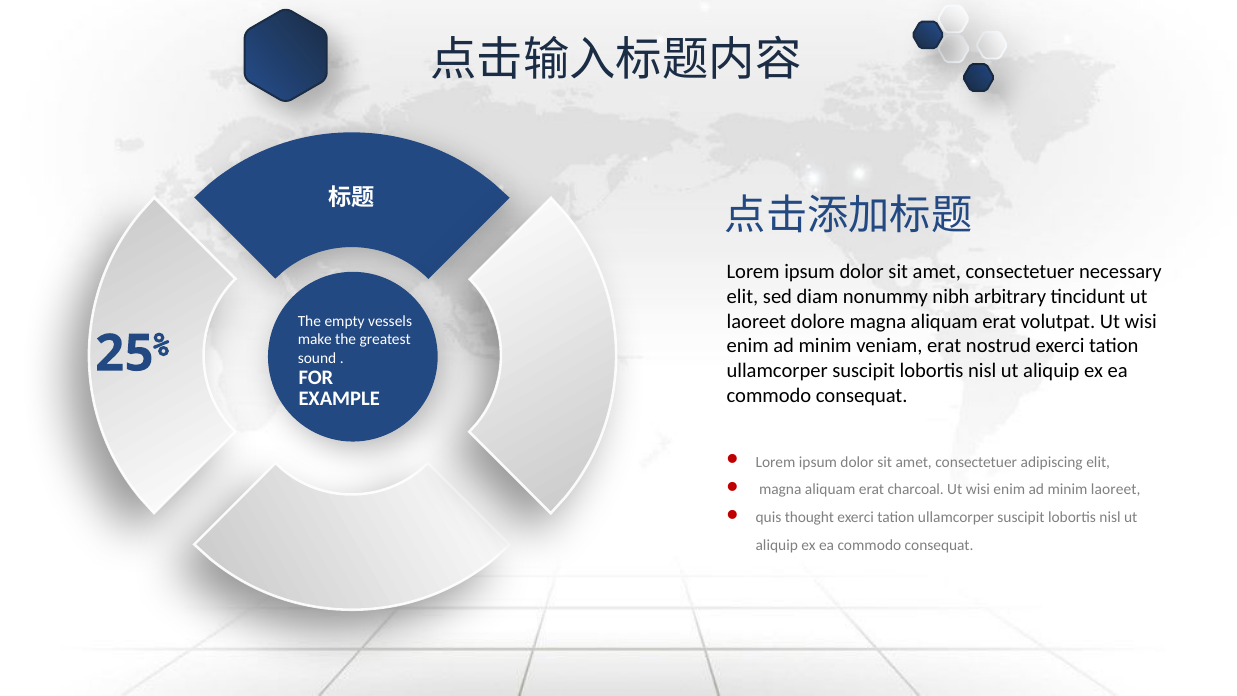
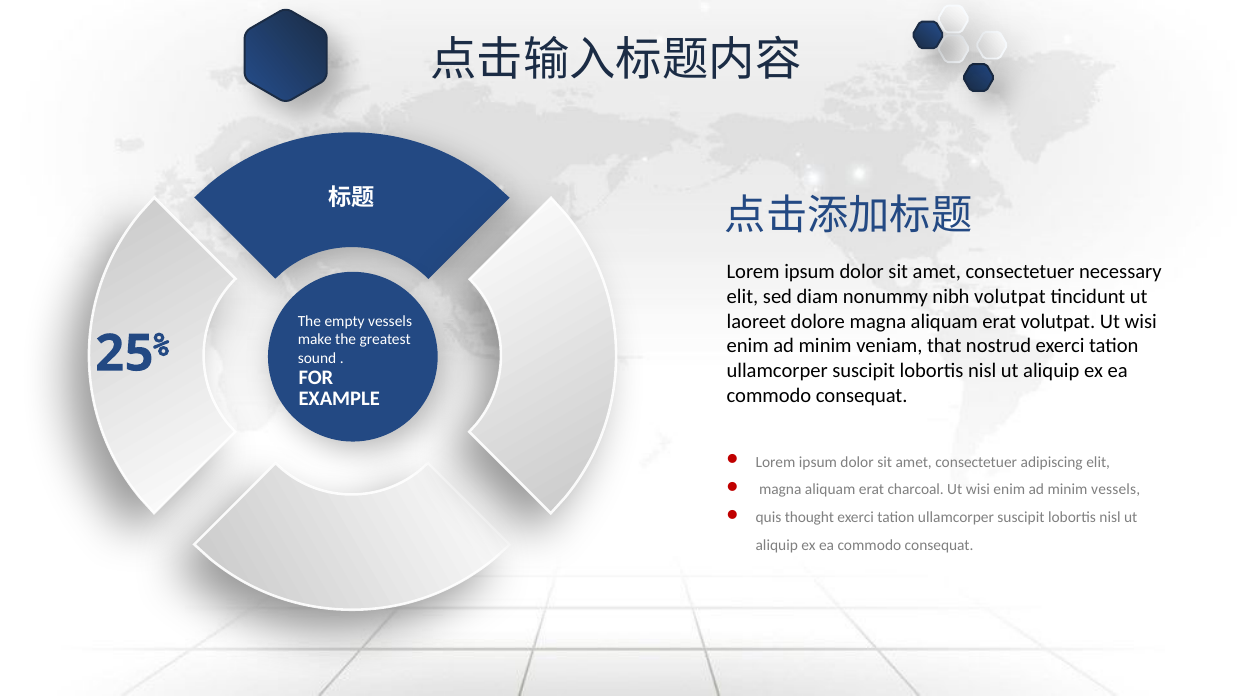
nibh arbitrary: arbitrary -> volutpat (1010, 297)
veniam erat: erat -> that (944, 346)
minim laoreet: laoreet -> vessels (1116, 490)
